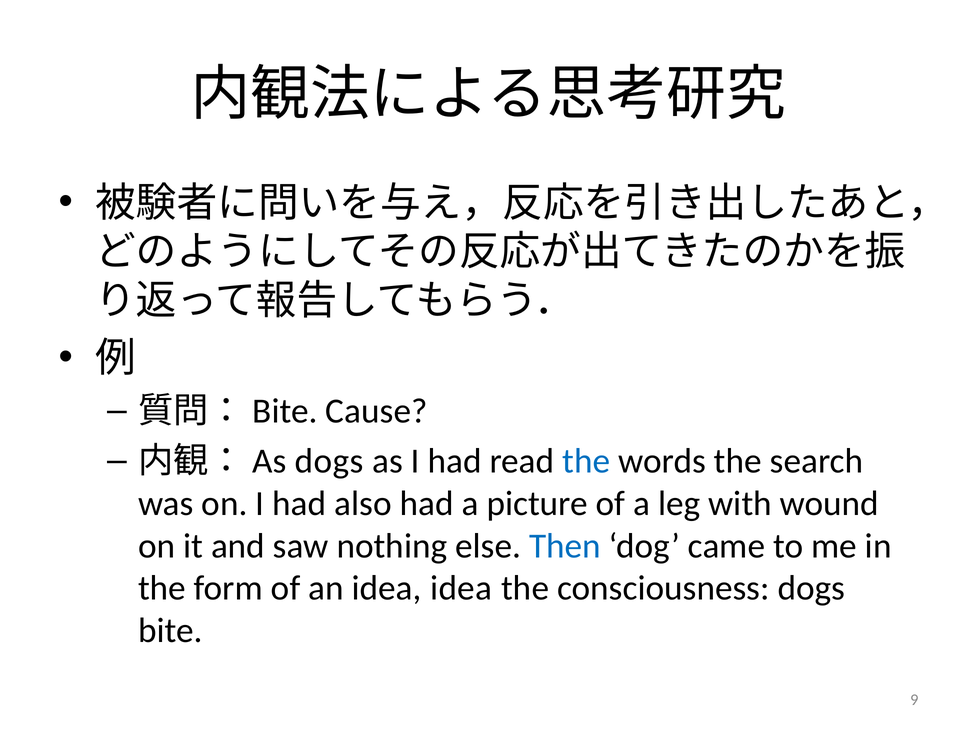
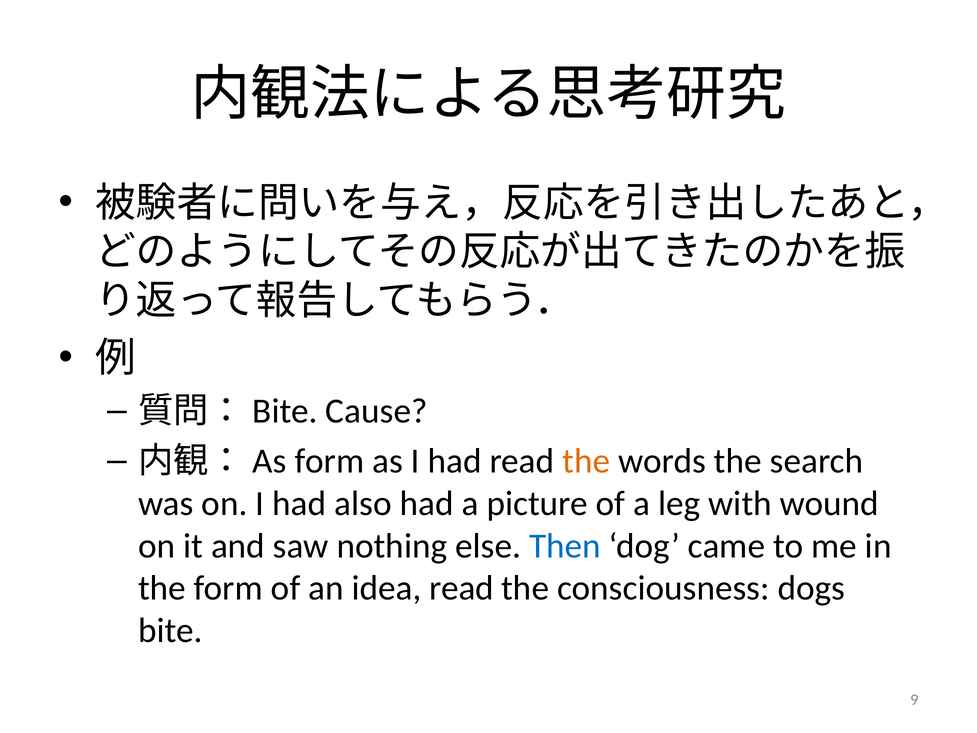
dogs: dogs -> form (329, 461)
the colour: blue -> orange (586, 461)
idea idea: idea -> read (462, 588)
